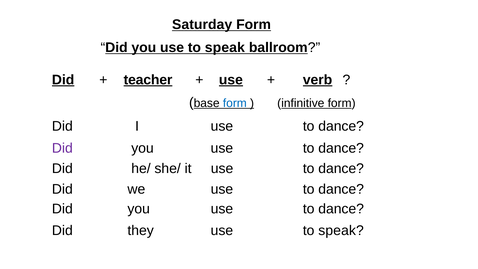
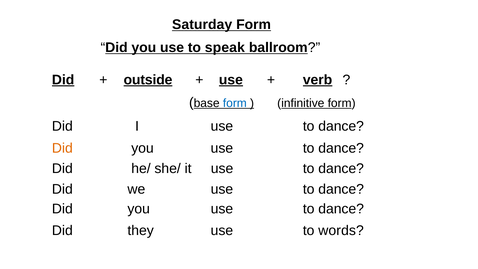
teacher: teacher -> outside (148, 80)
Did colour: purple -> orange (62, 148)
they use to speak: speak -> words (341, 230)
